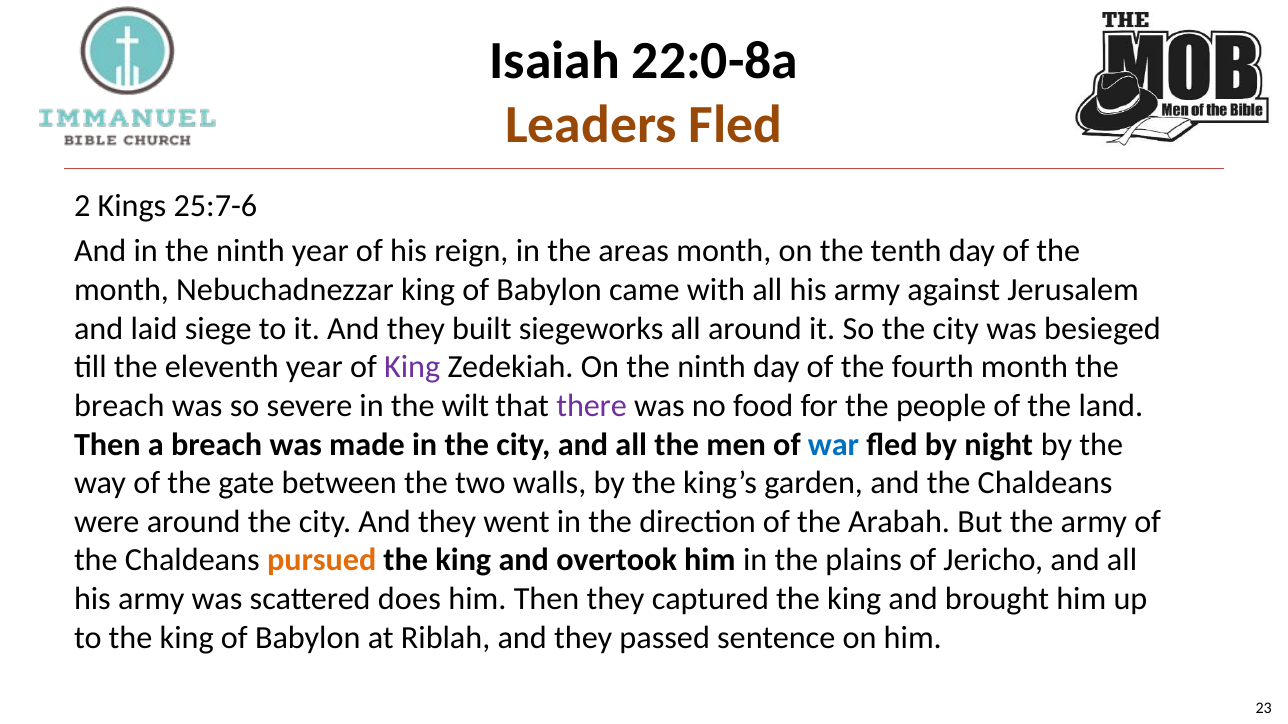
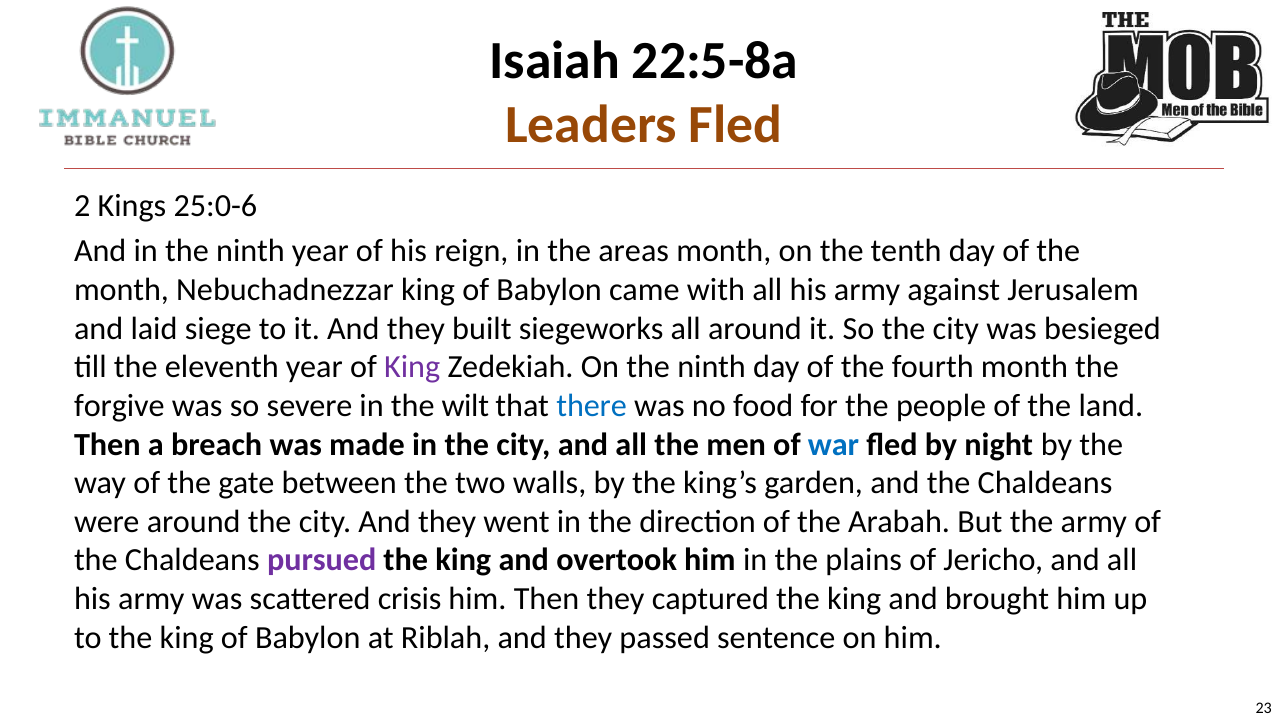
22:0-8a: 22:0-8a -> 22:5-8a (715, 61)
25:7-6: 25:7-6 -> 25:0-6 (215, 206)
breach: breach -> forgive (119, 406)
there colour: purple -> blue (592, 406)
pursued colour: orange -> purple (322, 561)
does: does -> crisis (410, 599)
